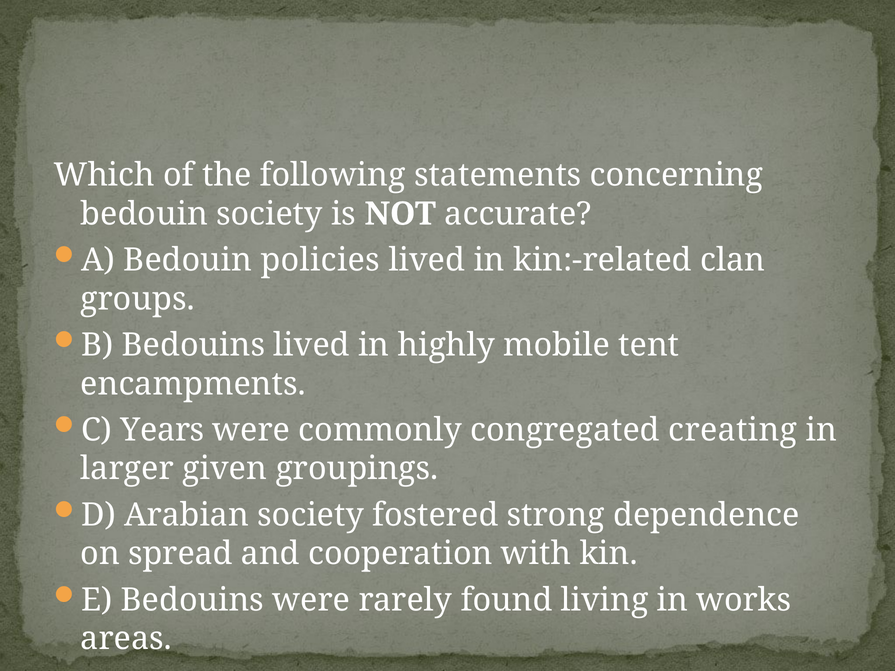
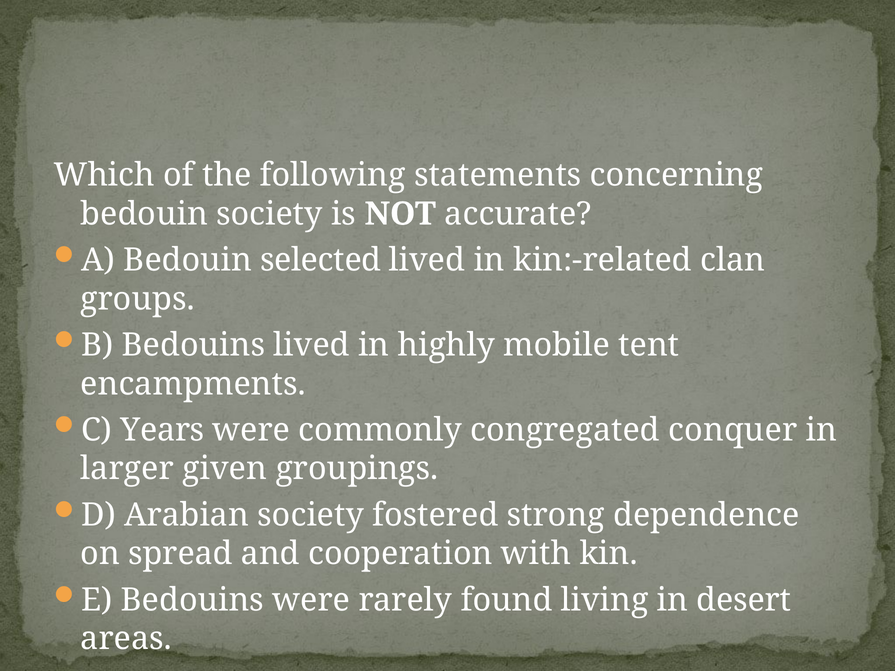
policies: policies -> selected (321, 260)
creating: creating -> conquer (733, 430)
works: works -> desert (744, 600)
